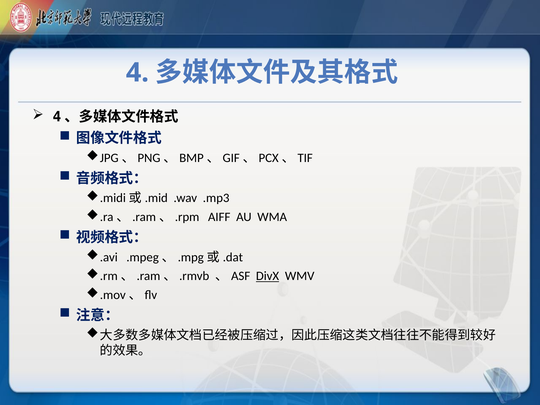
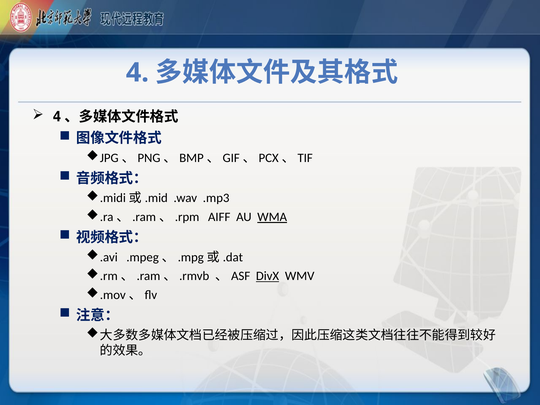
WMA underline: none -> present (272, 217)
